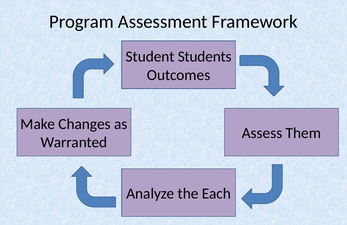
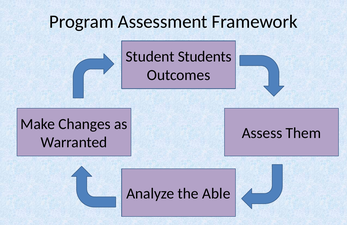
Each: Each -> Able (216, 193)
